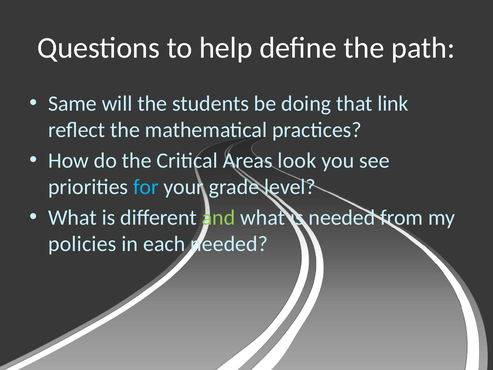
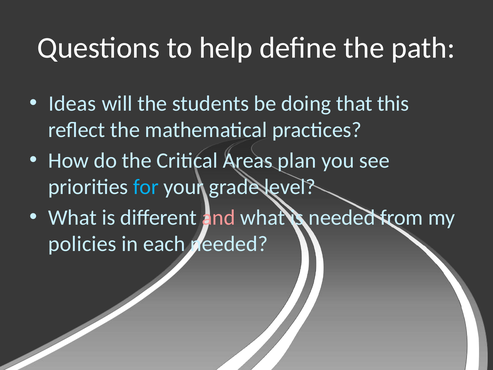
Same: Same -> Ideas (72, 103)
link: link -> this (393, 103)
look: look -> plan (297, 160)
and colour: light green -> pink (219, 217)
